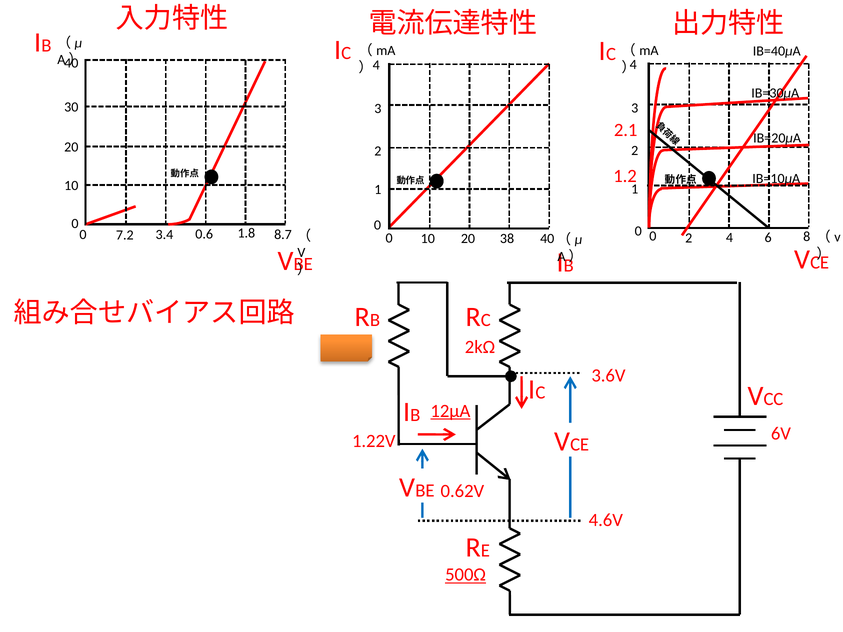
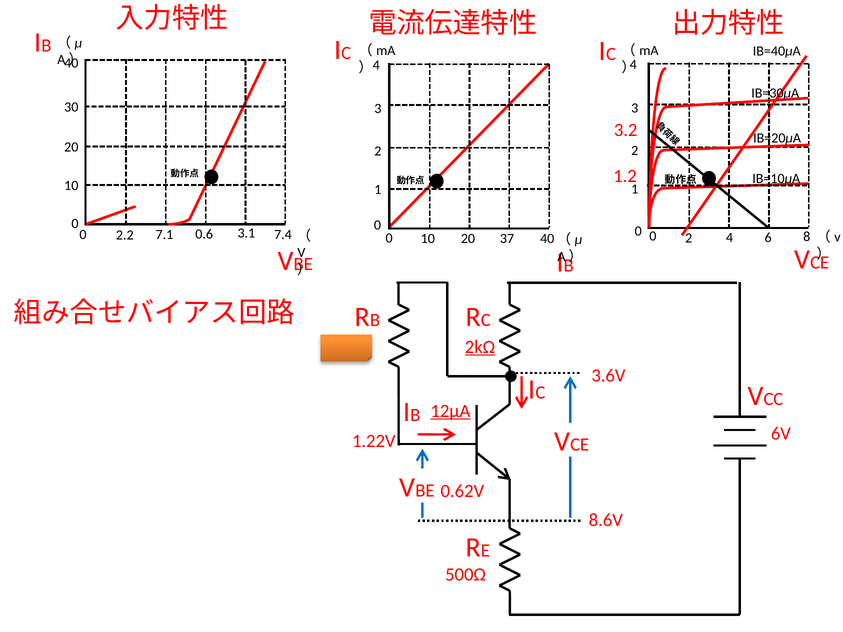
2.1: 2.1 -> 3.2 (626, 130)
3.4: 3.4 -> 7.1 (164, 235)
1.8: 1.8 -> 3.1 (246, 233)
8.7: 8.7 -> 7.4 (283, 235)
7.2: 7.2 -> 2.2 (125, 235)
38: 38 -> 37 (507, 239)
2kΩ underline: none -> present (480, 347)
4.6V: 4.6V -> 8.6V (606, 520)
500Ω underline: present -> none (466, 575)
